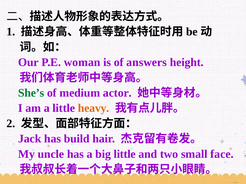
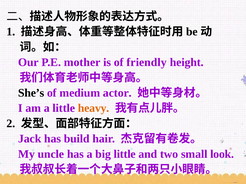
woman: woman -> mother (82, 62)
answers: answers -> friendly (147, 62)
She’s colour: green -> black (31, 93)
face: face -> look (222, 154)
